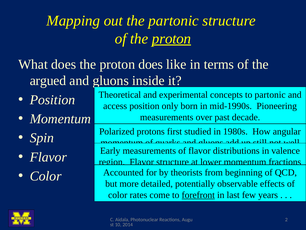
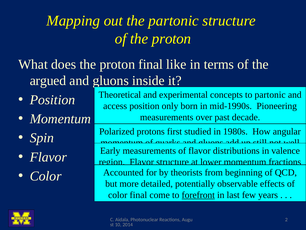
proton underline: present -> none (172, 39)
proton does: does -> final (151, 64)
color rates: rates -> final (138, 195)
